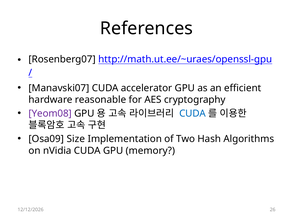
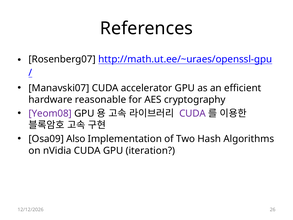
CUDA colour: blue -> purple (192, 113)
Size: Size -> Also (76, 139)
memory: memory -> iteration (150, 150)
